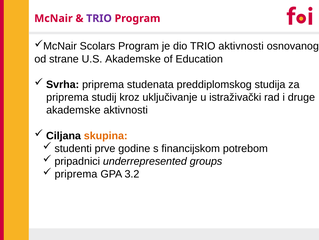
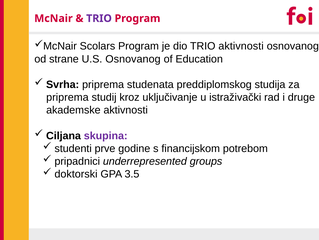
U.S Akademske: Akademske -> Osnovanog (133, 59)
skupina colour: orange -> purple (106, 135)
priprema: priprema -> doktorski (76, 174)
3.2: 3.2 -> 3.5 (132, 174)
